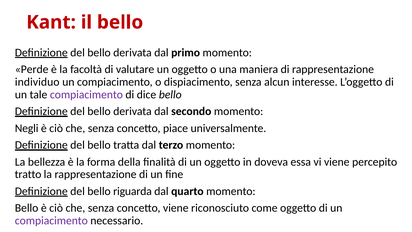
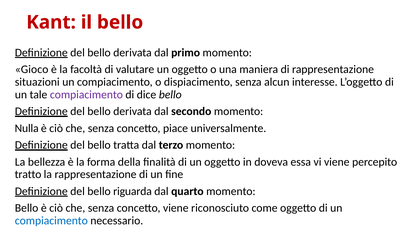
Perde: Perde -> Gioco (32, 69)
individuo: individuo -> situazioni (37, 82)
Negli: Negli -> Nulla (27, 128)
compiacimento colour: purple -> blue (51, 220)
